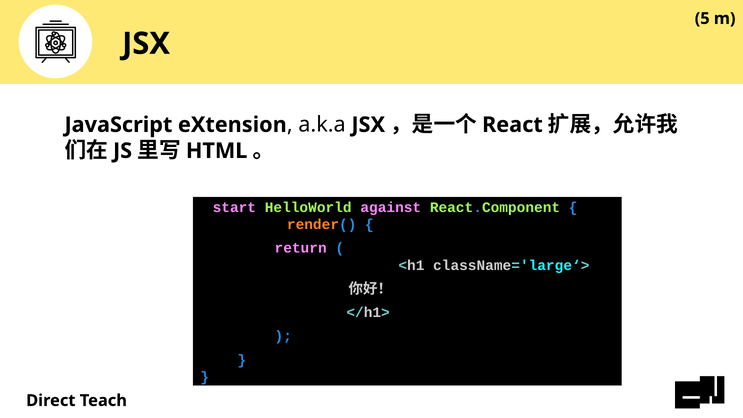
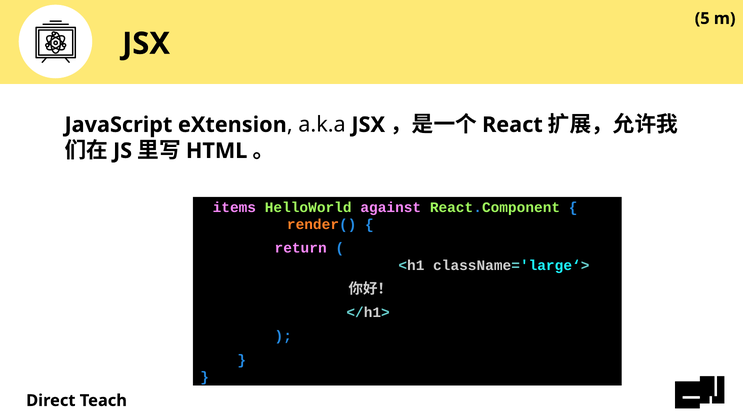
start: start -> items (234, 207)
